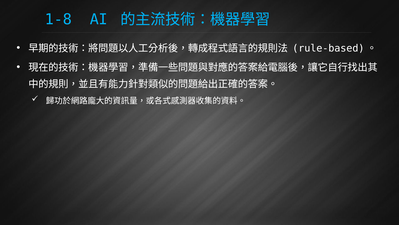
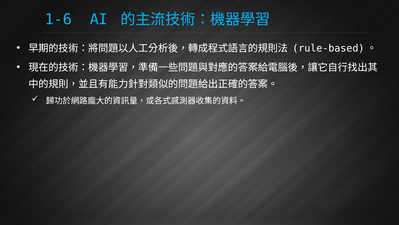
1-8: 1-8 -> 1-6 (58, 19)
